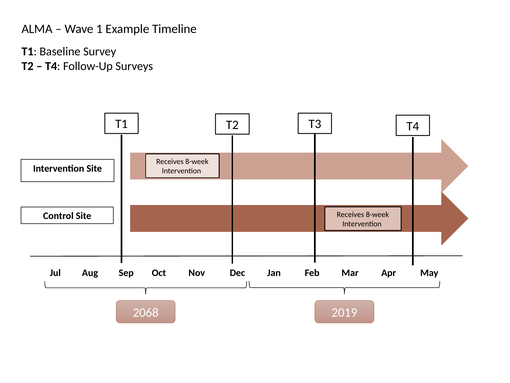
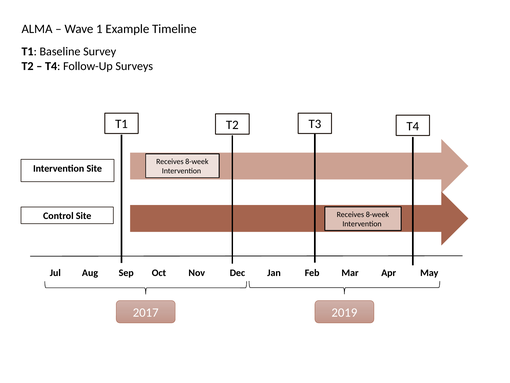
2068: 2068 -> 2017 (146, 312)
